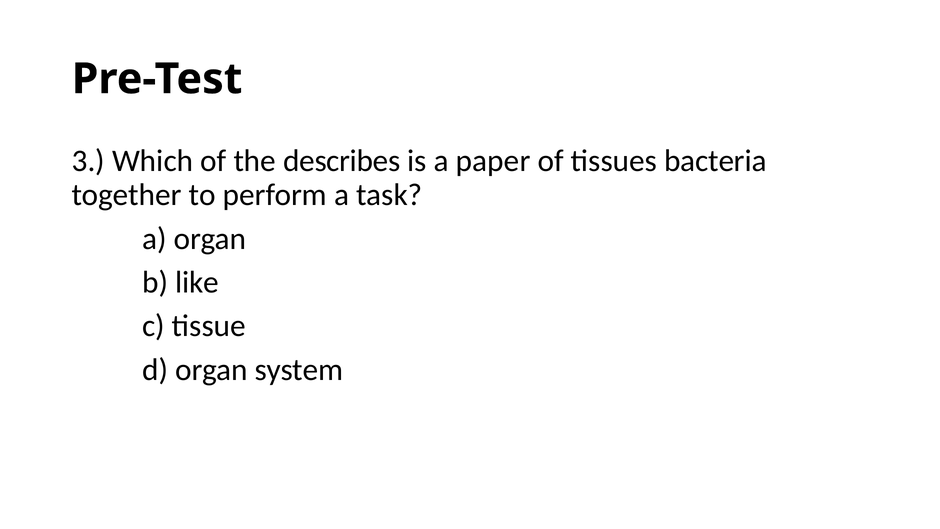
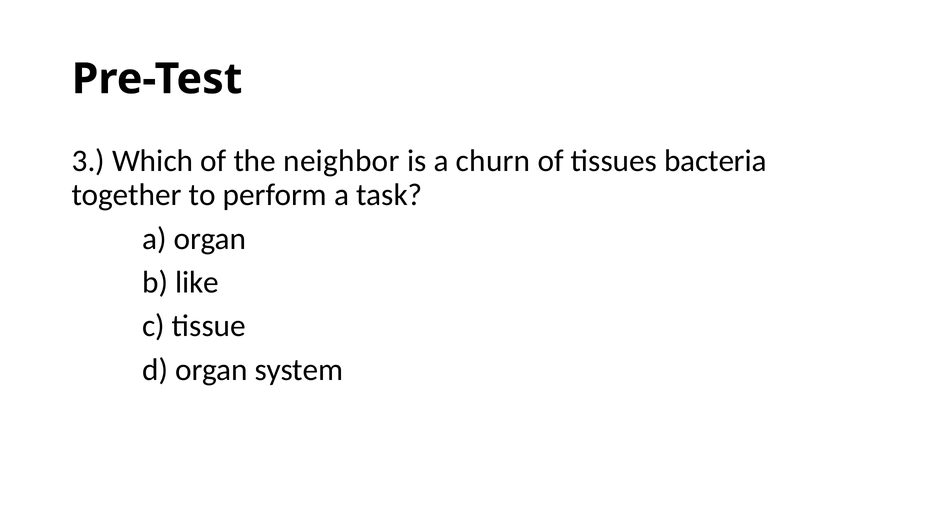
describes: describes -> neighbor (341, 161)
paper: paper -> churn (493, 161)
